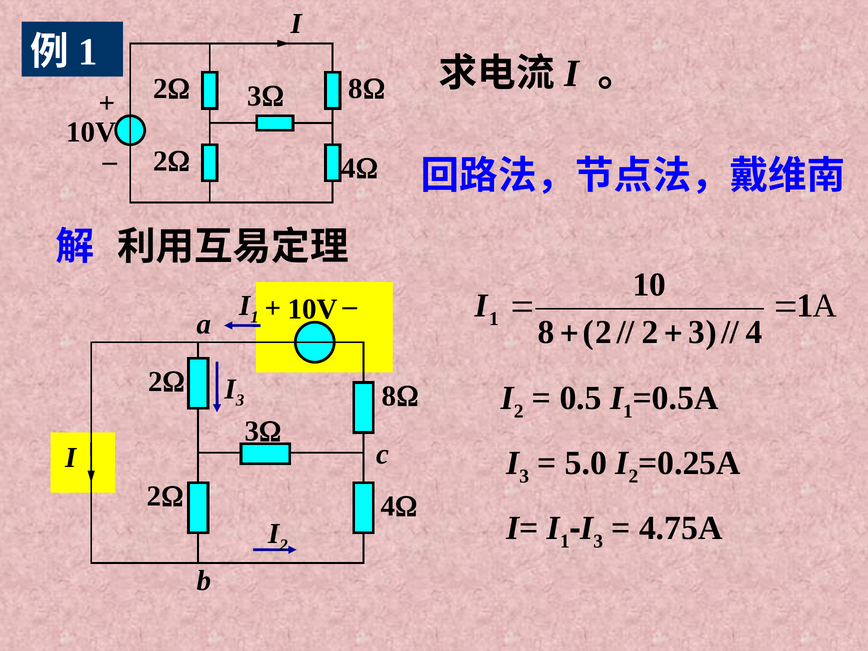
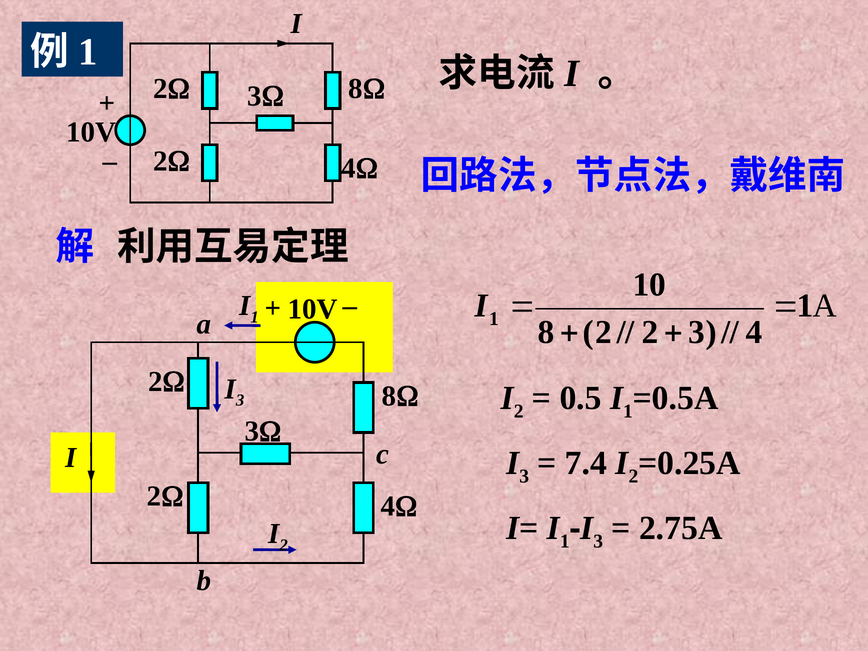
5.0: 5.0 -> 7.4 (586, 463)
4.75A: 4.75A -> 2.75A (681, 528)
